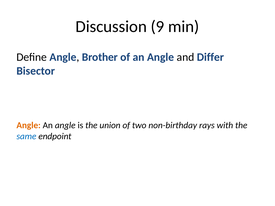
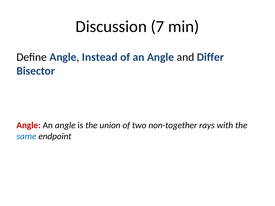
9: 9 -> 7 (157, 27)
Brother: Brother -> Instead (100, 57)
Angle colour: orange -> red (29, 125)
non-birthday: non-birthday -> non-together (173, 125)
